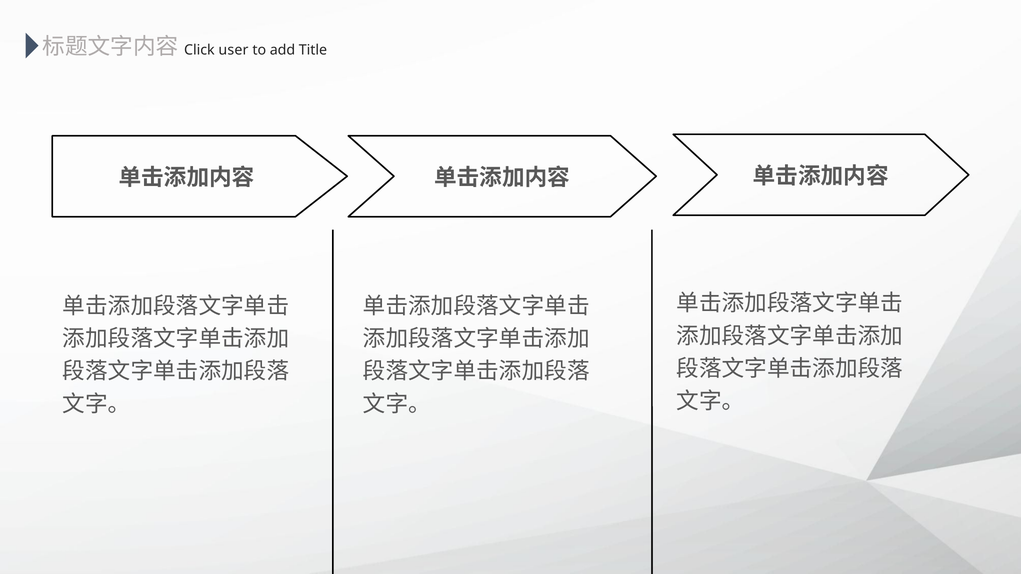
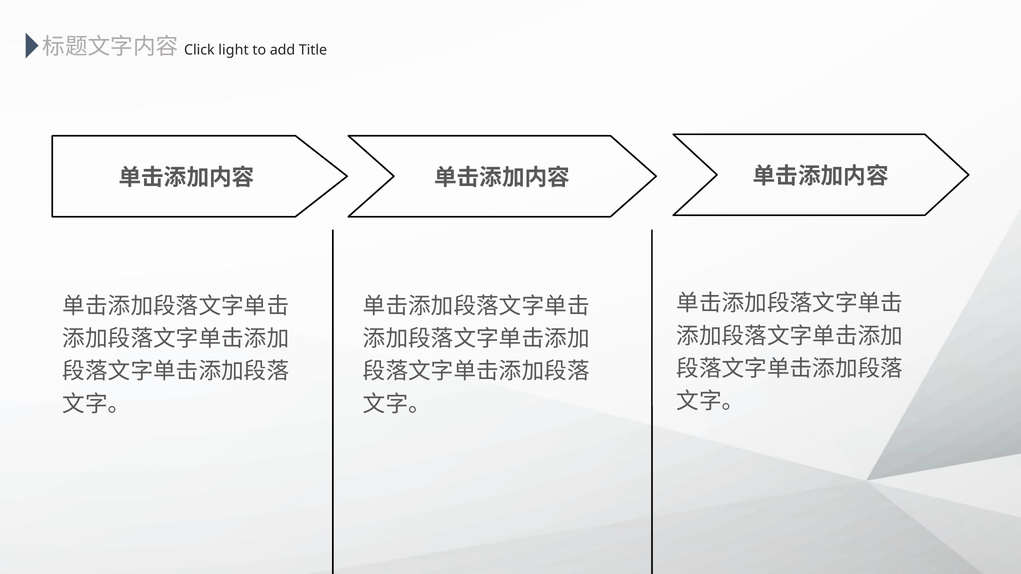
user: user -> light (233, 50)
